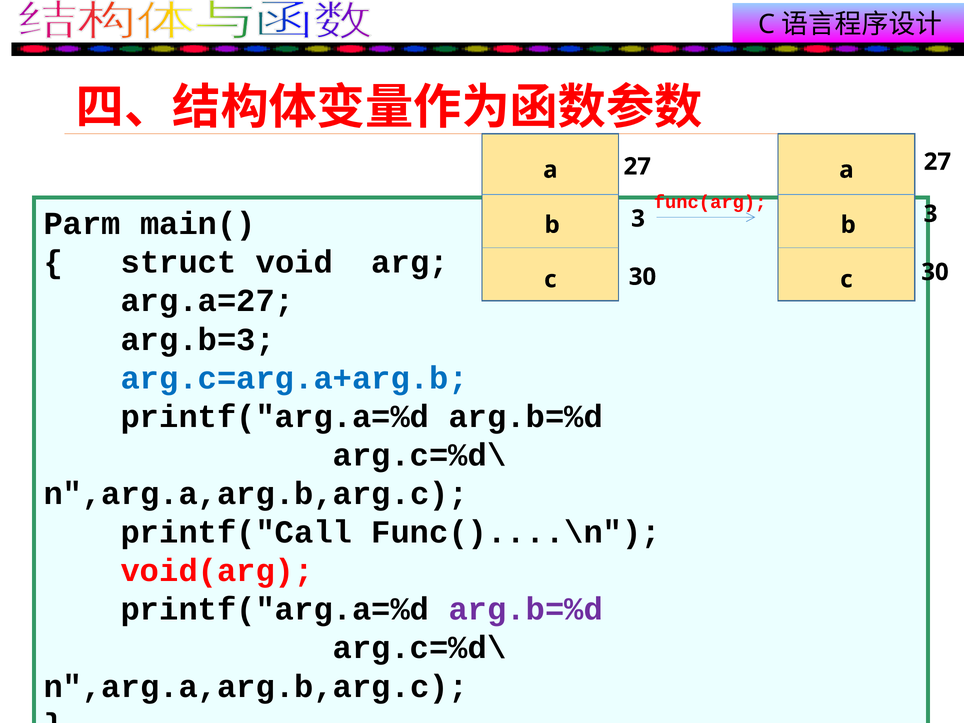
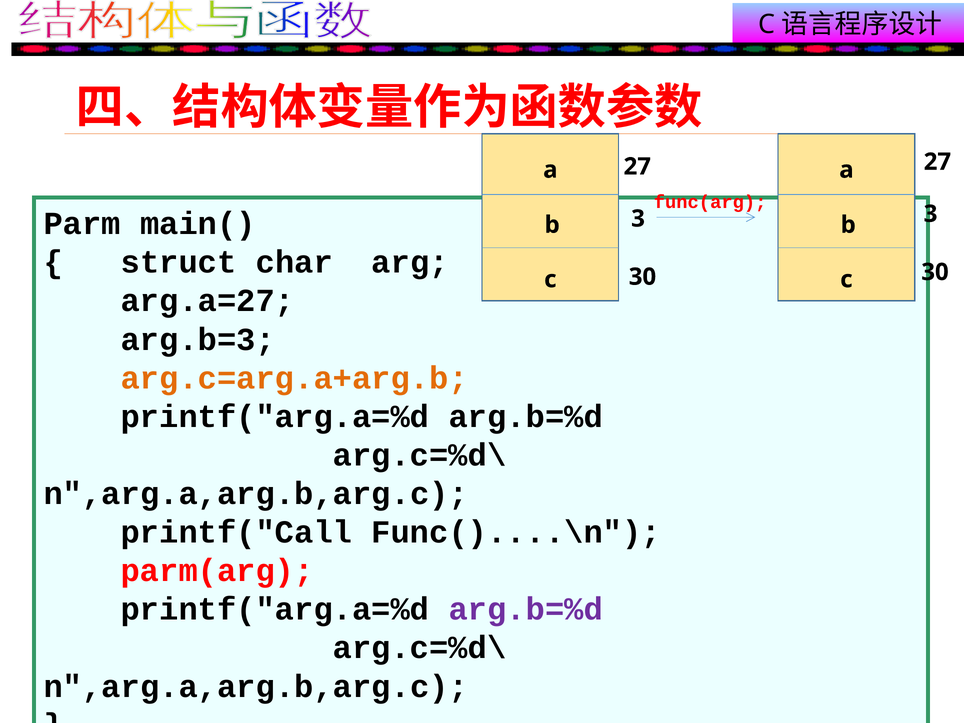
void: void -> char (294, 262)
arg.c=arg.a+arg.b colour: blue -> orange (294, 378)
void(arg: void(arg -> parm(arg (217, 571)
